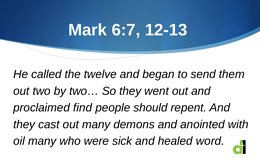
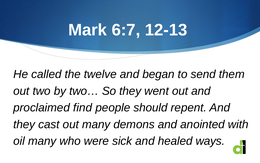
word: word -> ways (210, 141)
